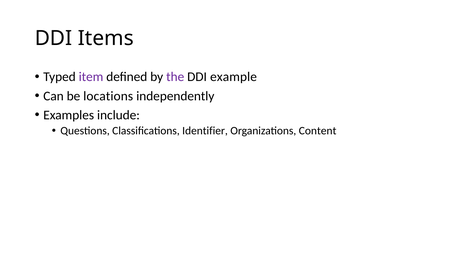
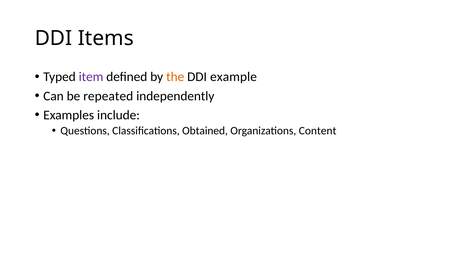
the colour: purple -> orange (175, 77)
locations: locations -> repeated (108, 96)
Identifier: Identifier -> Obtained (205, 131)
